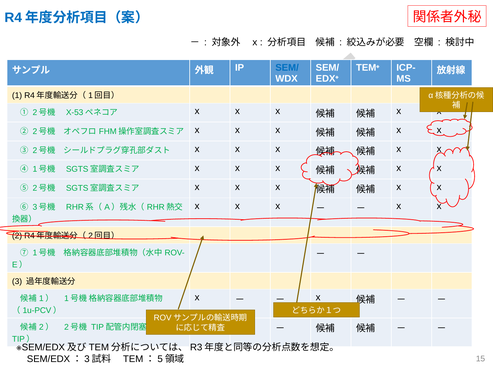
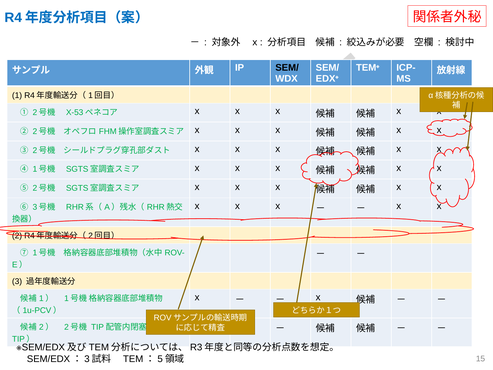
SEM/ colour: blue -> black (287, 68)
